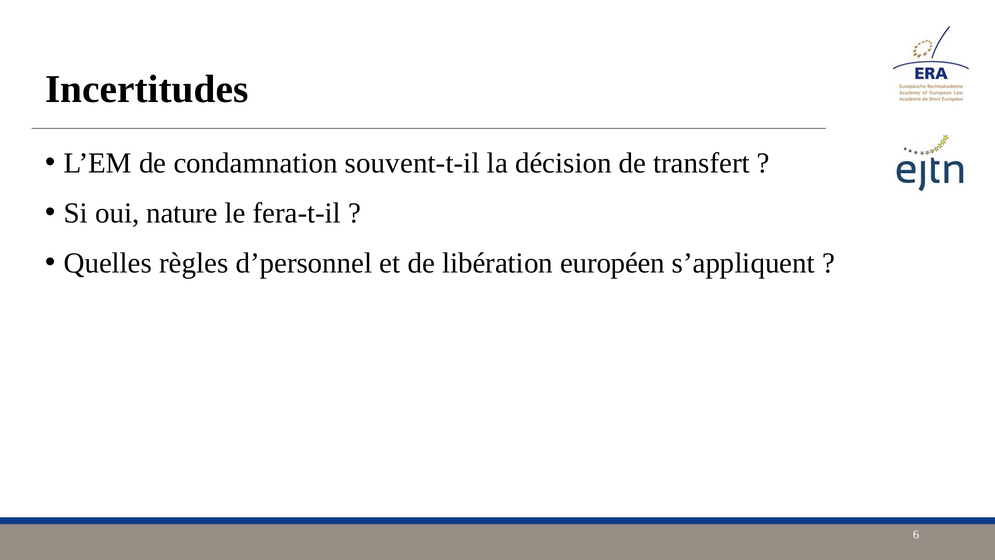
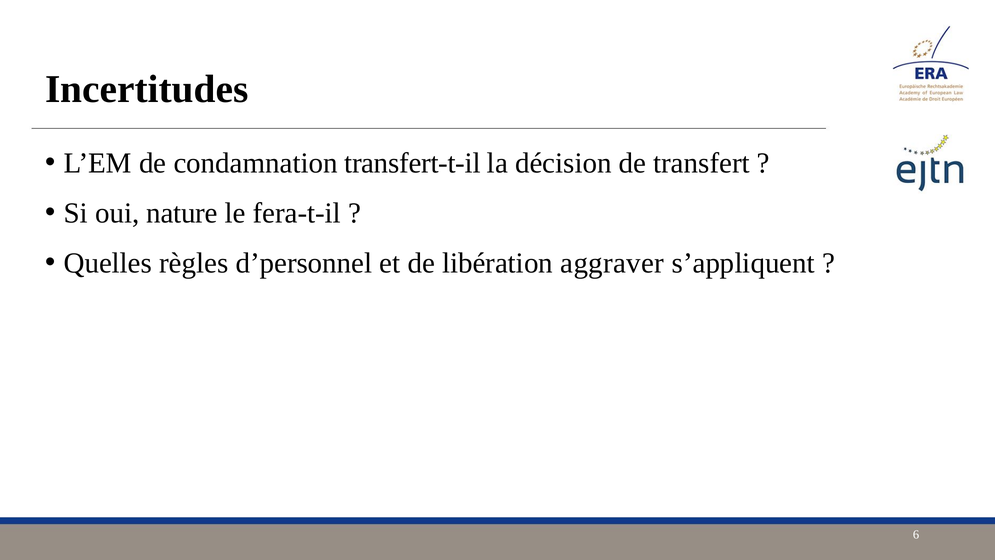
souvent-t-il: souvent-t-il -> transfert-t-il (412, 163)
européen: européen -> aggraver (612, 263)
